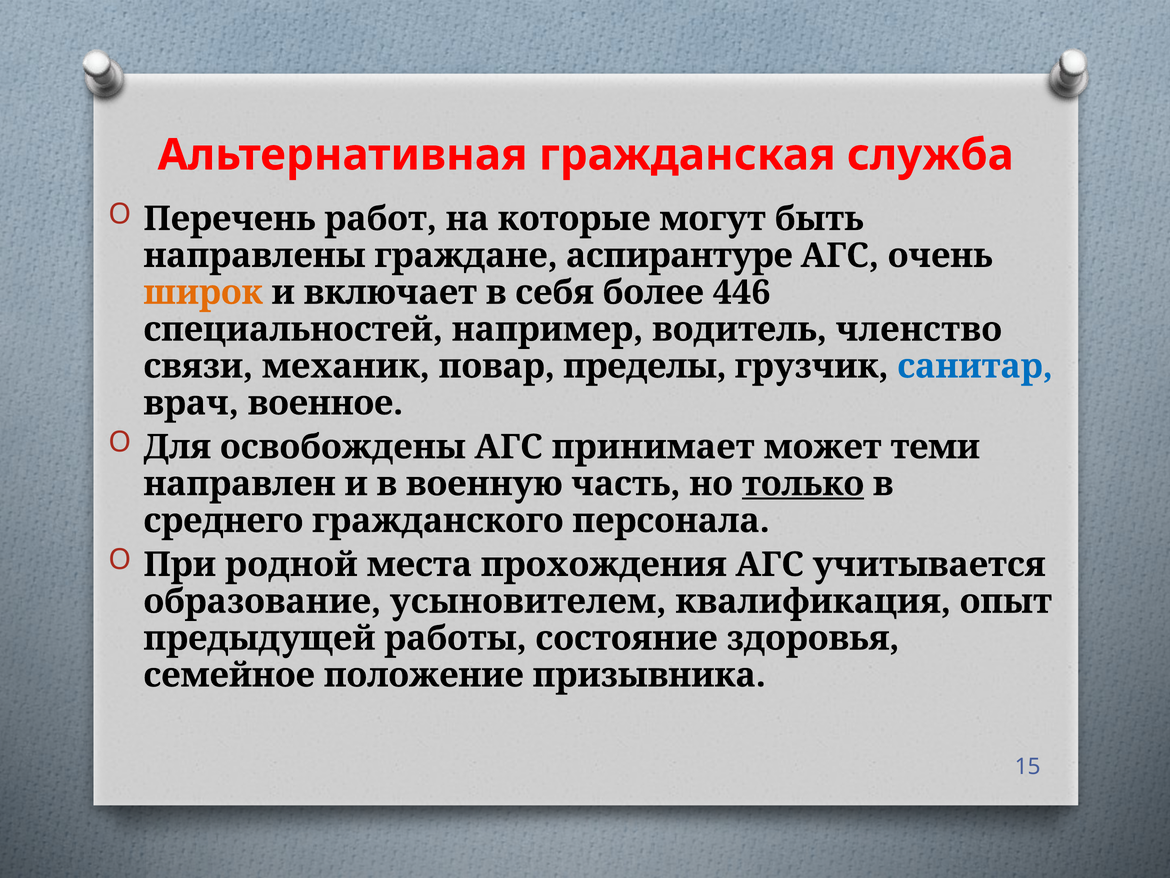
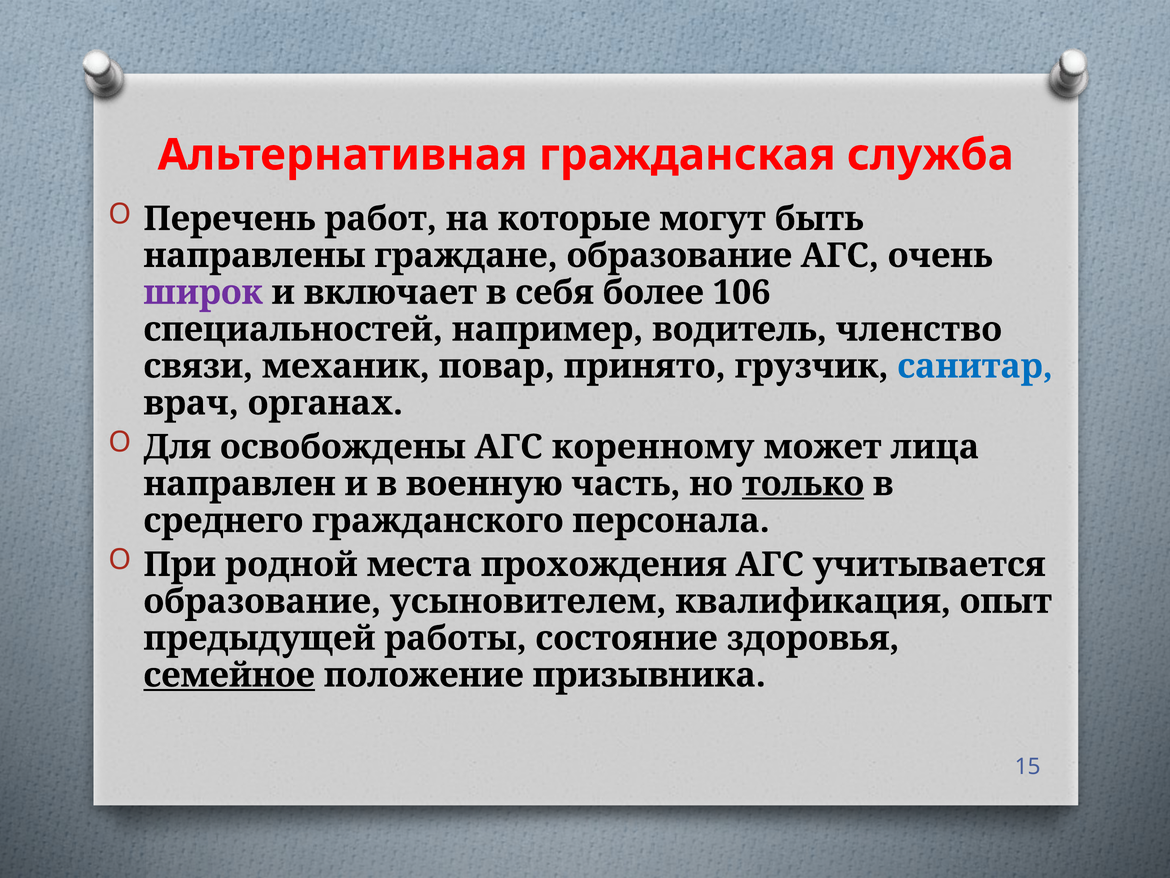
граждане аспирантуре: аспирантуре -> образование (679, 256)
широк colour: orange -> purple (203, 292)
446: 446 -> 106 (742, 292)
пределы: пределы -> принято (645, 366)
военное: военное -> органах (325, 403)
принимает: принимает -> коренному (653, 447)
теми: теми -> лица (935, 447)
семейное underline: none -> present (229, 675)
